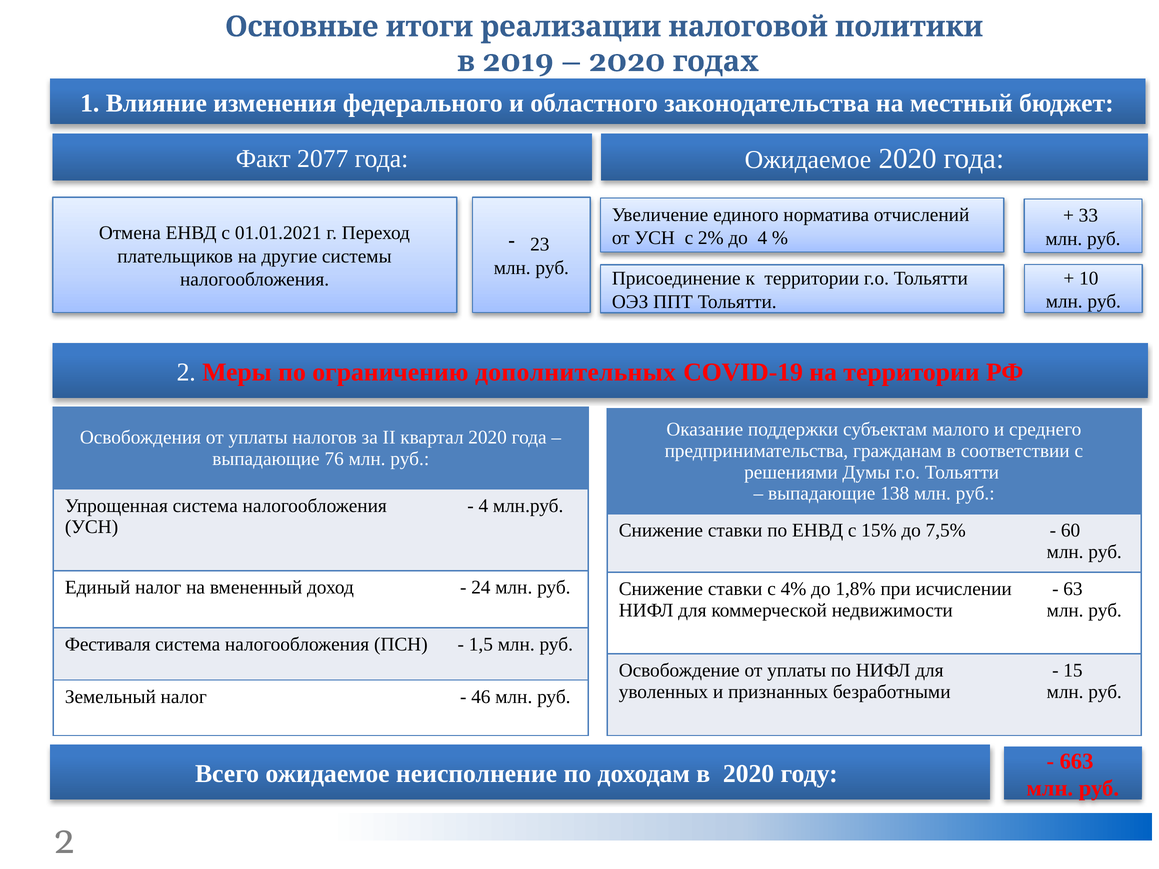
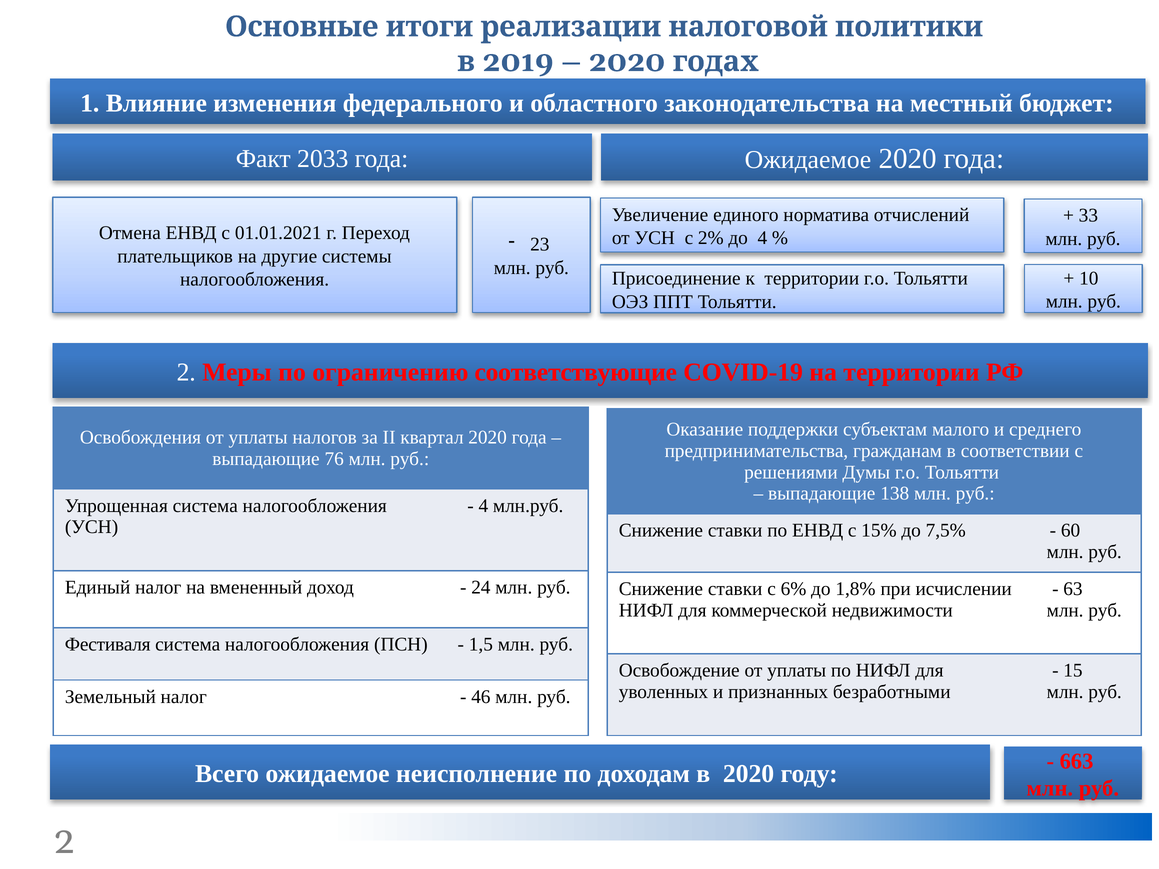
2077: 2077 -> 2033 (323, 159)
дополнительных: дополнительных -> соответствующие (576, 372)
4%: 4% -> 6% (793, 589)
